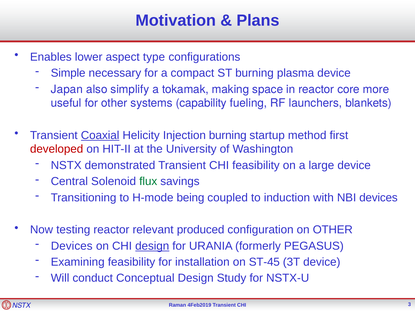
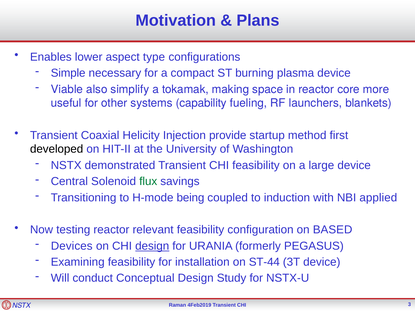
Japan: Japan -> Viable (67, 89)
Coaxial underline: present -> none (100, 135)
Injection burning: burning -> provide (228, 135)
developed colour: red -> black (57, 149)
NBI devices: devices -> applied (378, 198)
relevant produced: produced -> feasibility (201, 230)
on OTHER: OTHER -> BASED (333, 230)
ST-45: ST-45 -> ST-44 (264, 262)
